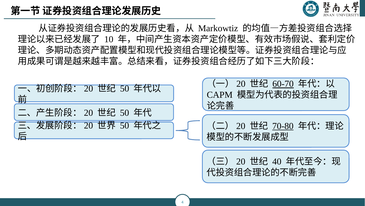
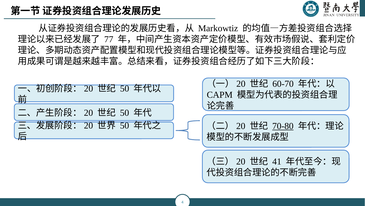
10: 10 -> 77 (109, 39)
60-70 underline: present -> none (283, 84)
40: 40 -> 41 (277, 161)
